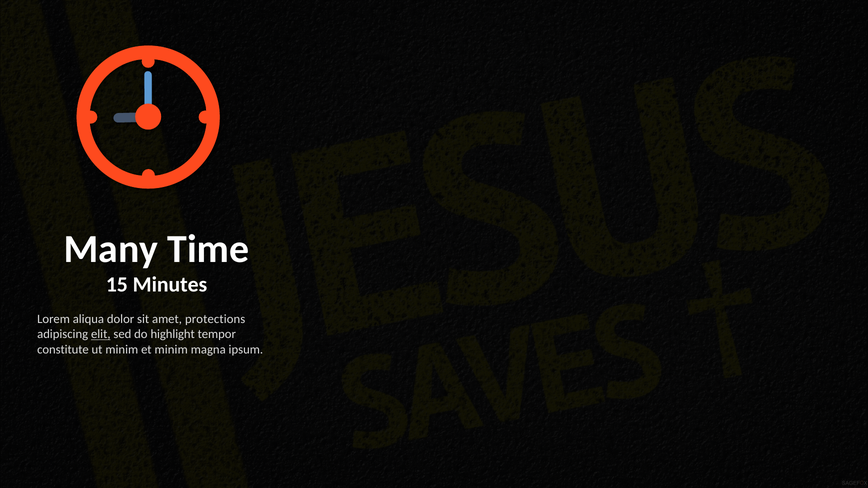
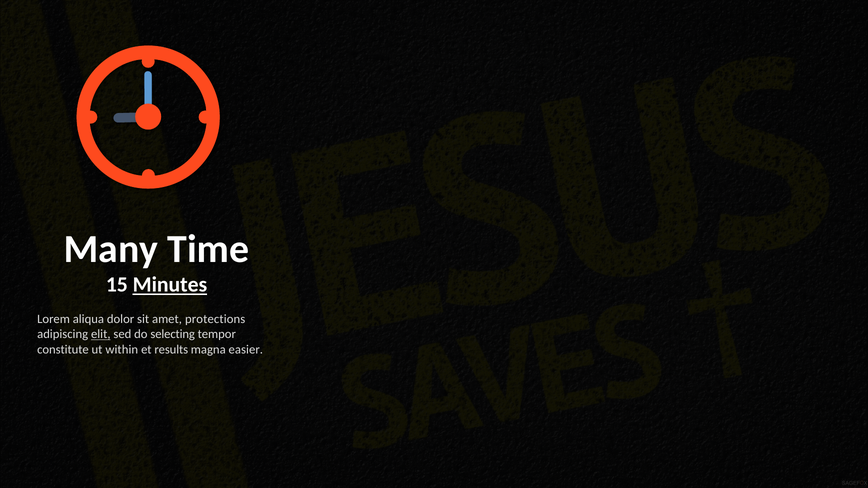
Minutes underline: none -> present (170, 285)
highlight: highlight -> selecting (173, 334)
ut minim: minim -> within (122, 350)
et minim: minim -> results (171, 350)
ipsum: ipsum -> easier (246, 350)
